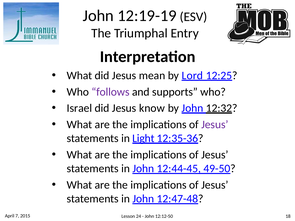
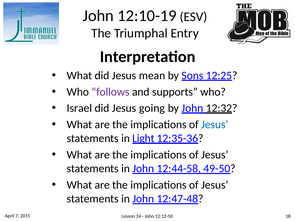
12:19-19: 12:19-19 -> 12:10-19 (147, 16)
Lord: Lord -> Sons (192, 76)
know: know -> going (152, 108)
Jesus colour: purple -> blue (215, 125)
12:44-45: 12:44-45 -> 12:44-58 (179, 169)
